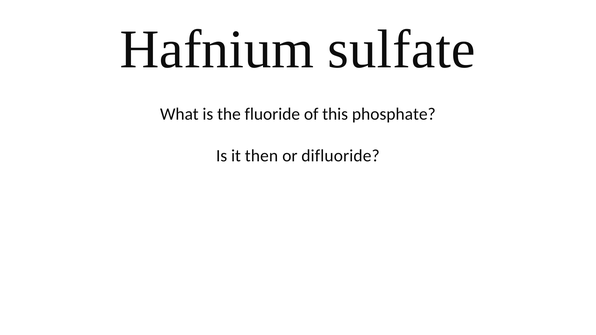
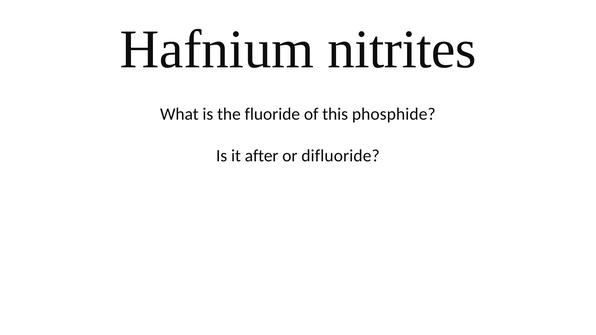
sulfate: sulfate -> nitrites (402, 50)
phosphate: phosphate -> phosphide (394, 114)
then: then -> after (262, 156)
